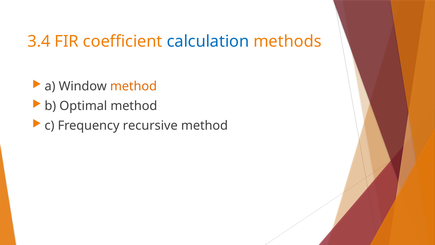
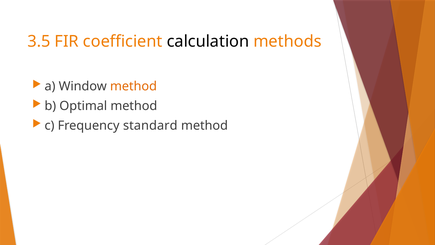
3.4: 3.4 -> 3.5 (39, 41)
calculation colour: blue -> black (208, 41)
recursive: recursive -> standard (150, 126)
